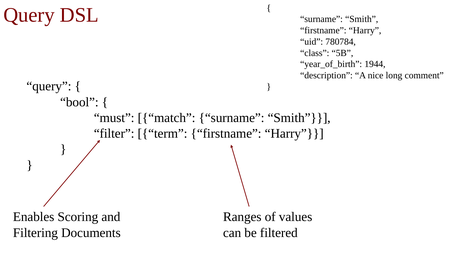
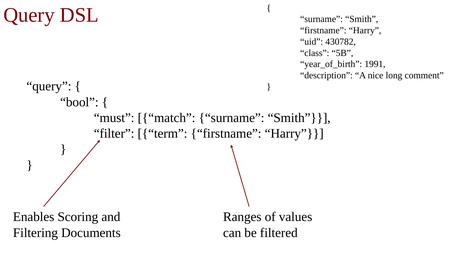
780784: 780784 -> 430782 (341, 42)
1944: 1944 -> 1991 (375, 64)
